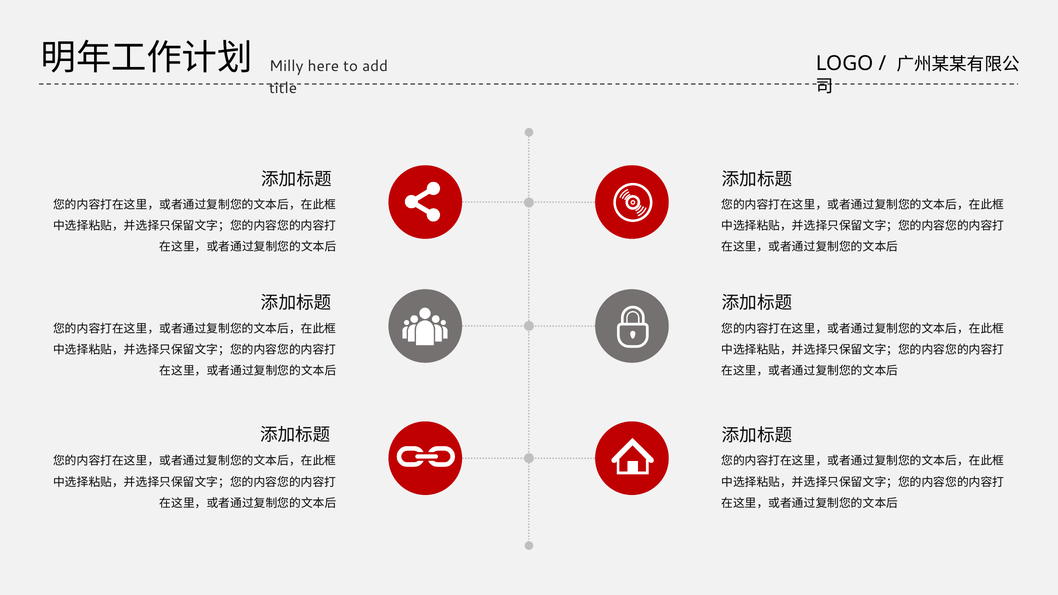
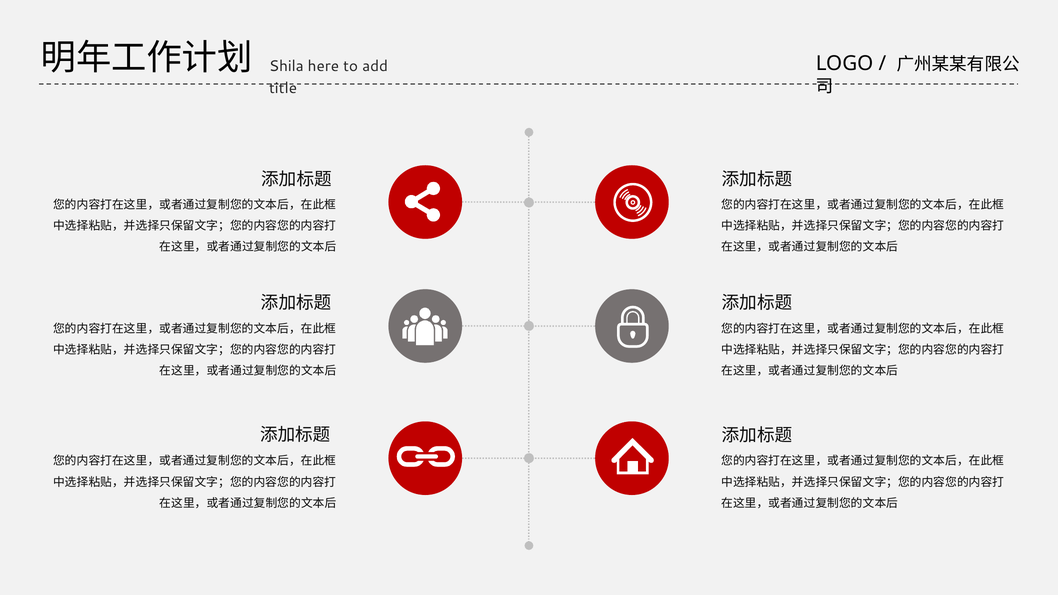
Milly: Milly -> Shila (286, 66)
